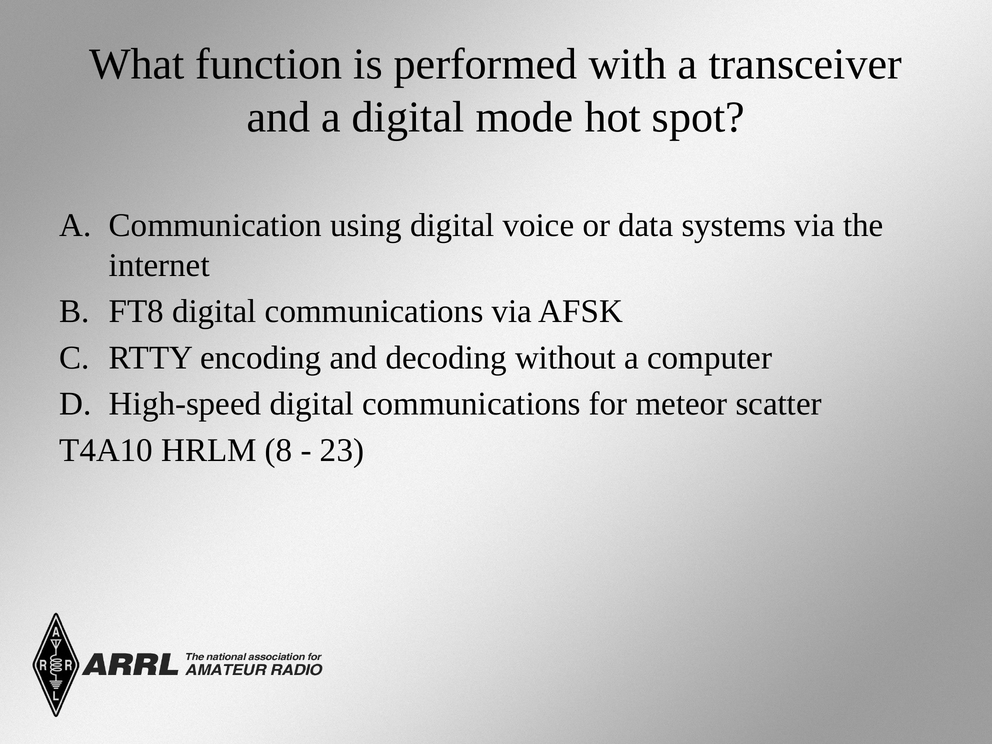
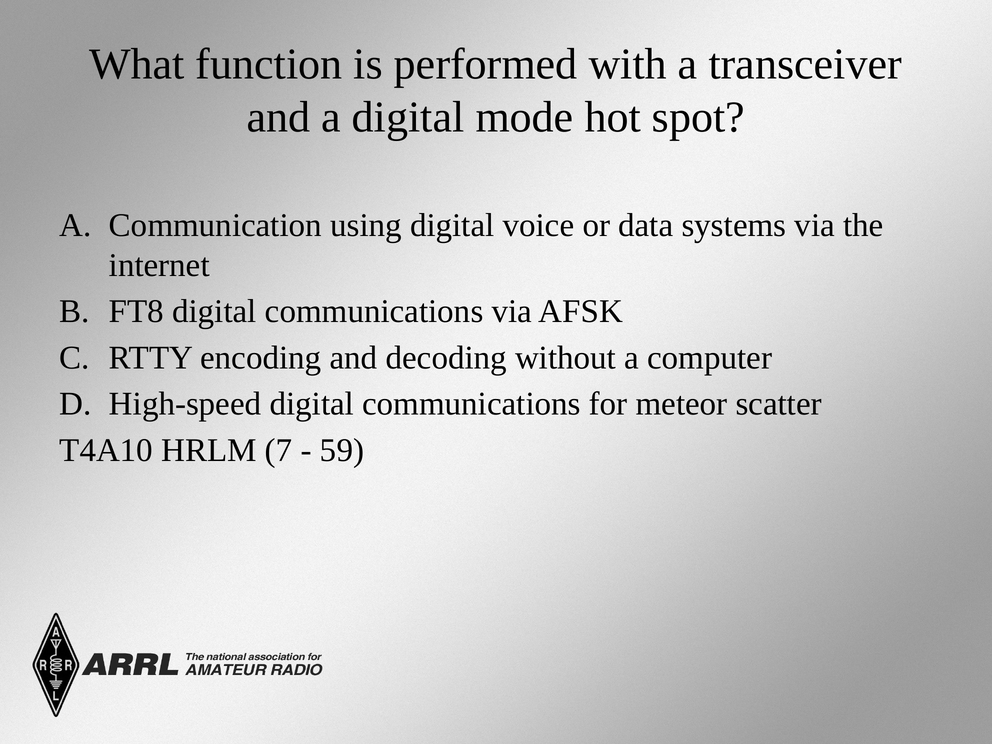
8: 8 -> 7 (279, 450)
23: 23 -> 59 (342, 450)
